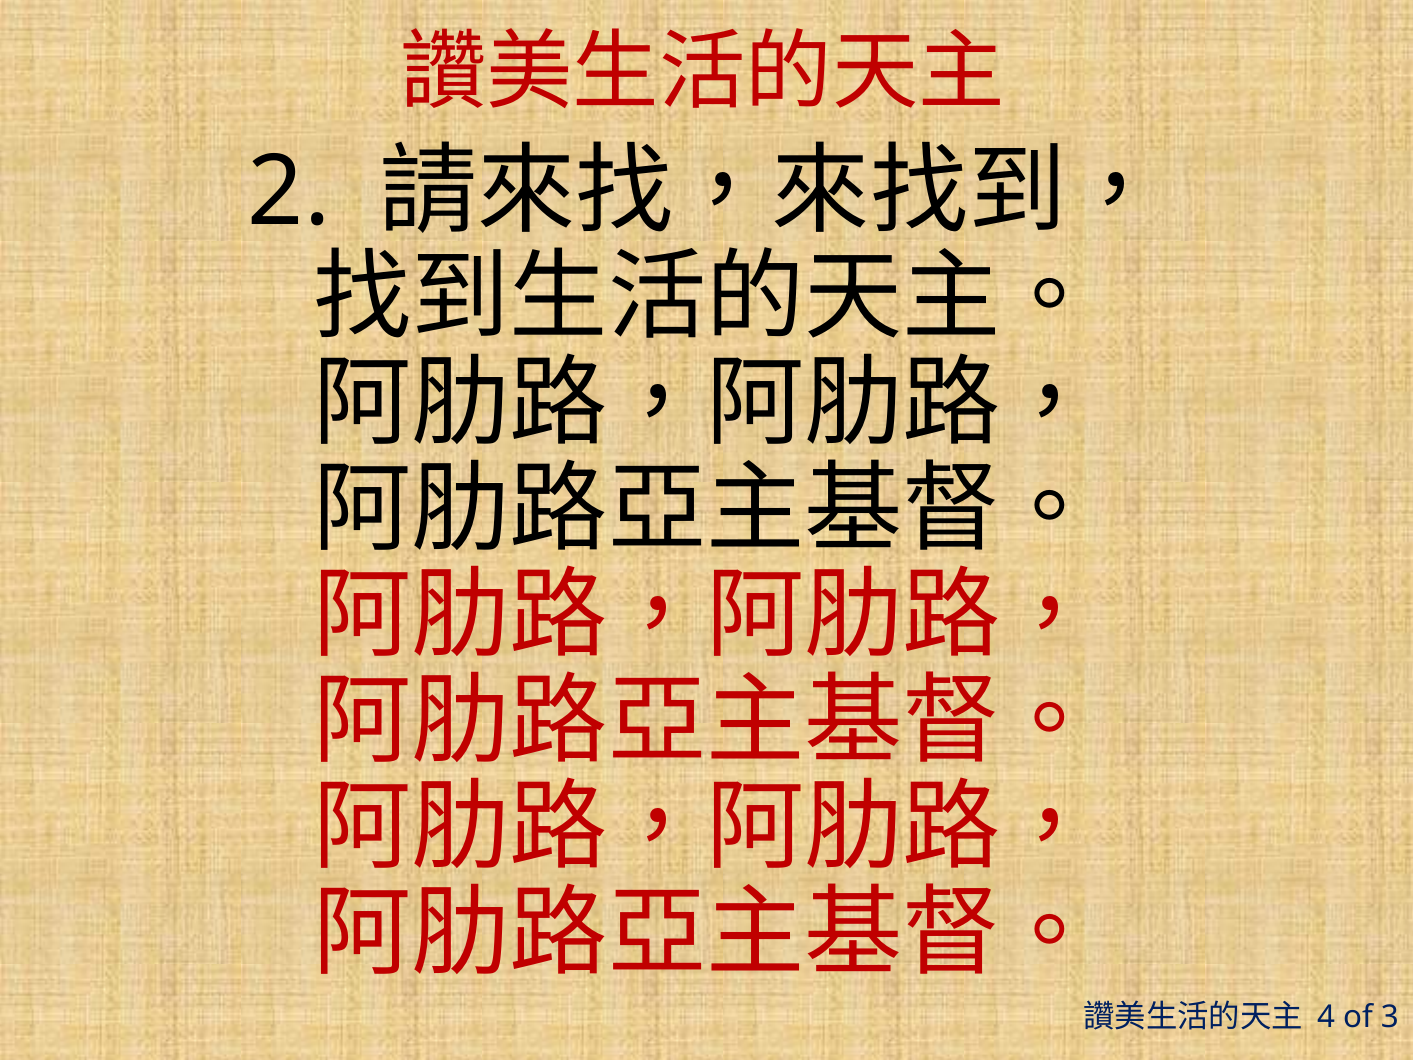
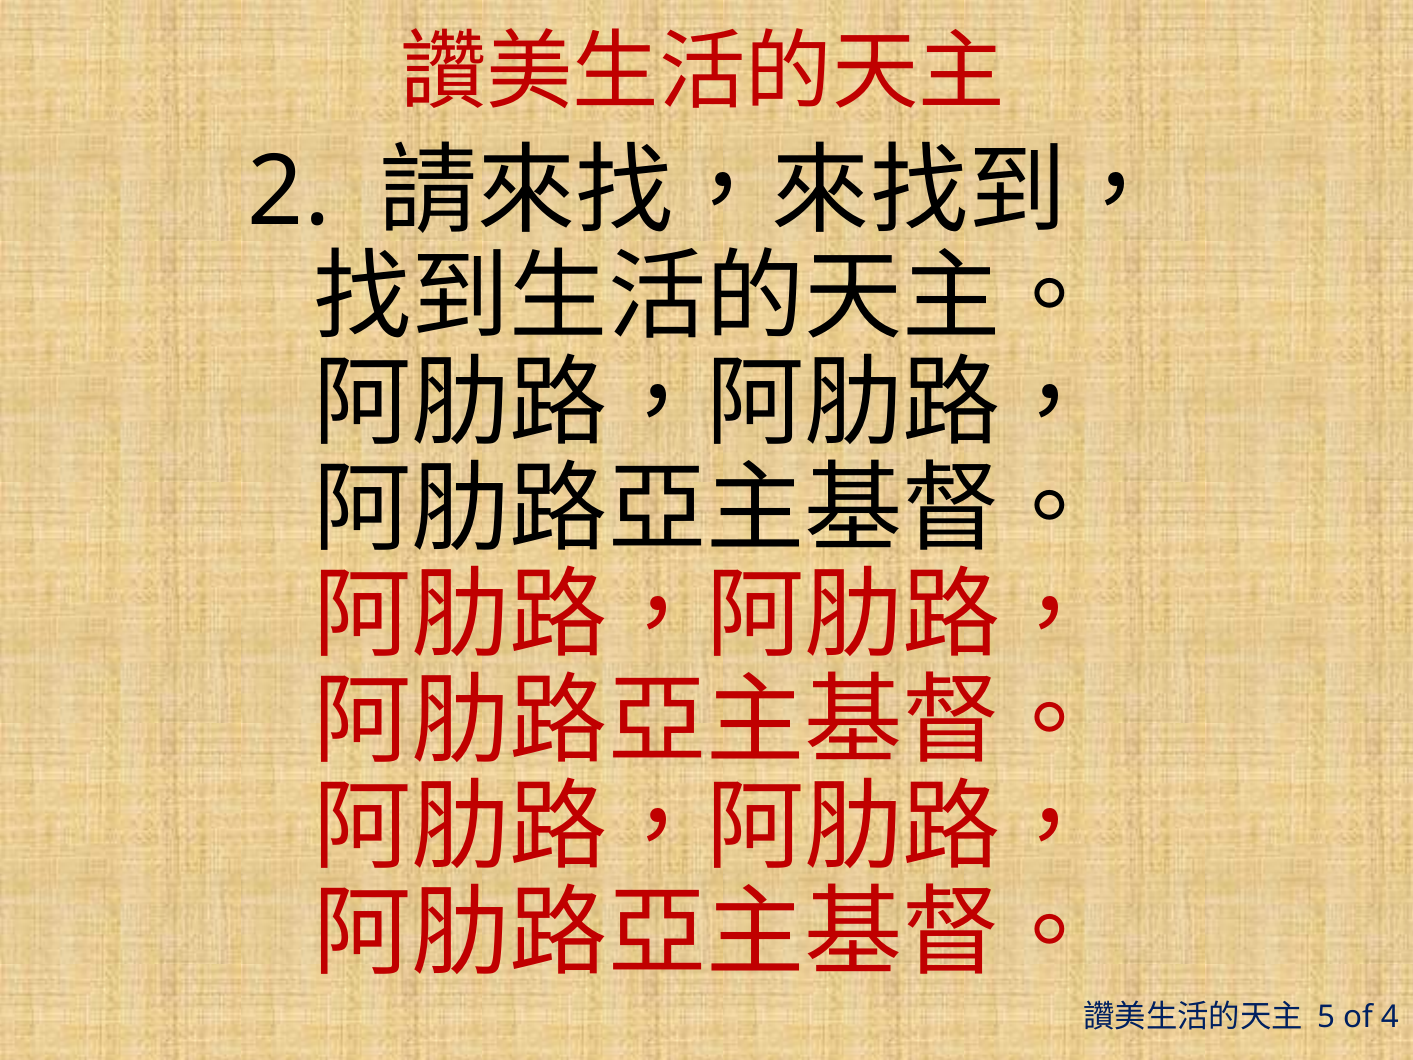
4: 4 -> 5 (1326, 1017)
3: 3 -> 4 (1390, 1017)
